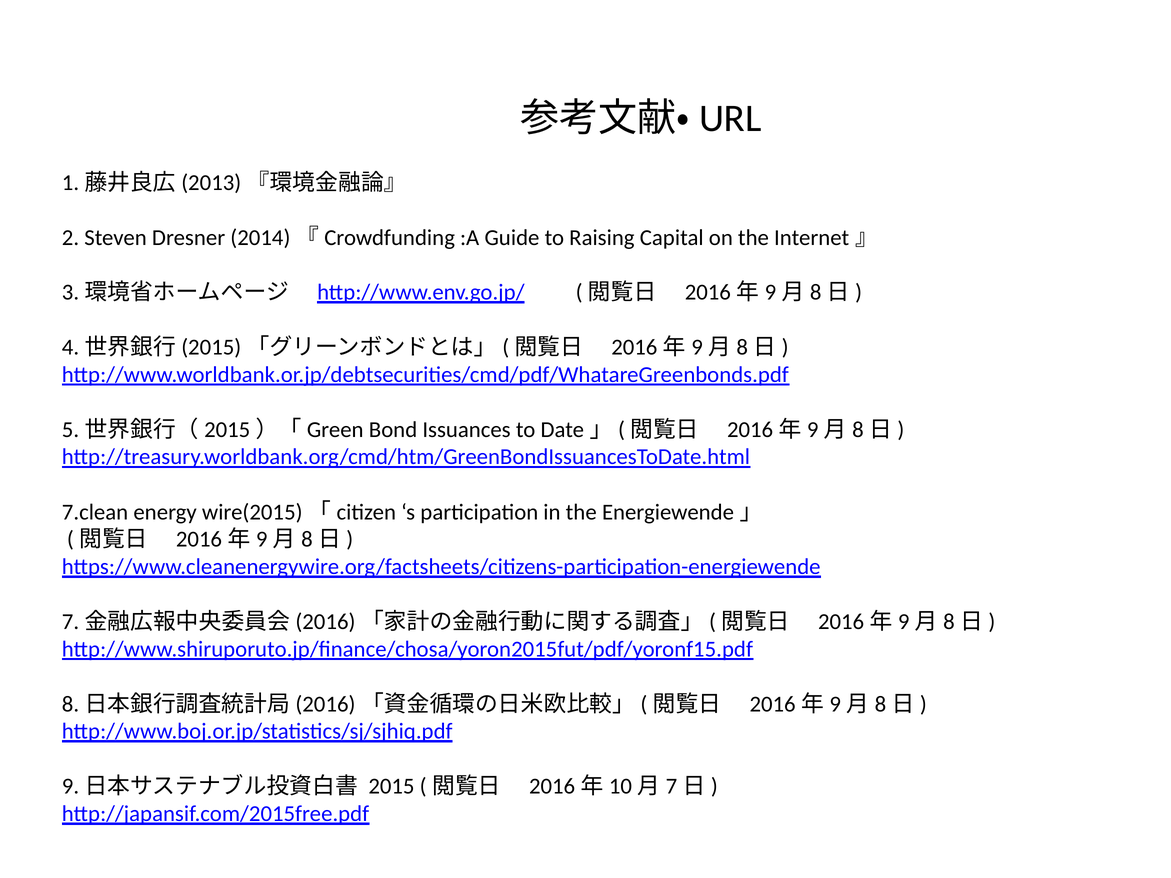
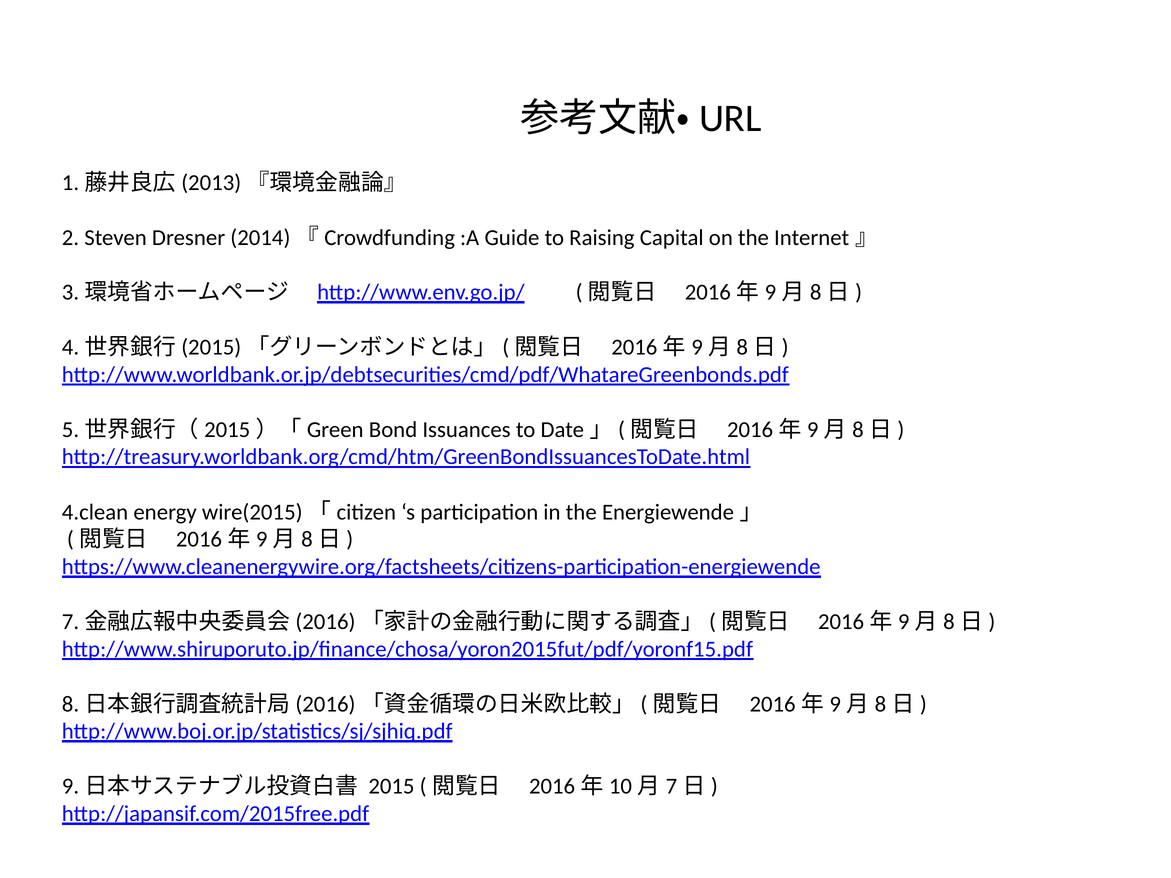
7.clean: 7.clean -> 4.clean (95, 512)
